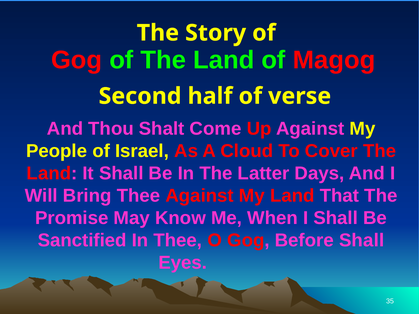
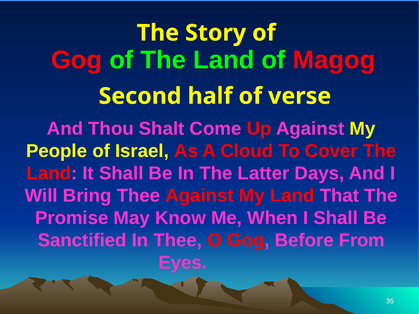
Before Shall: Shall -> From (362, 241)
